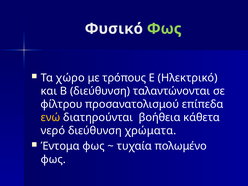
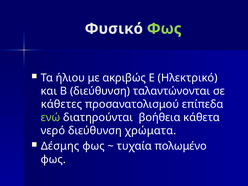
χώρο: χώρο -> ήλιου (70, 78)
τρόπους: τρόπους -> ακριβώς (124, 78)
φίλτρου: φίλτρου -> κάθετες (61, 104)
ενώ colour: yellow -> light green (51, 117)
Έντομα: Έντομα -> Δέσμης (60, 146)
